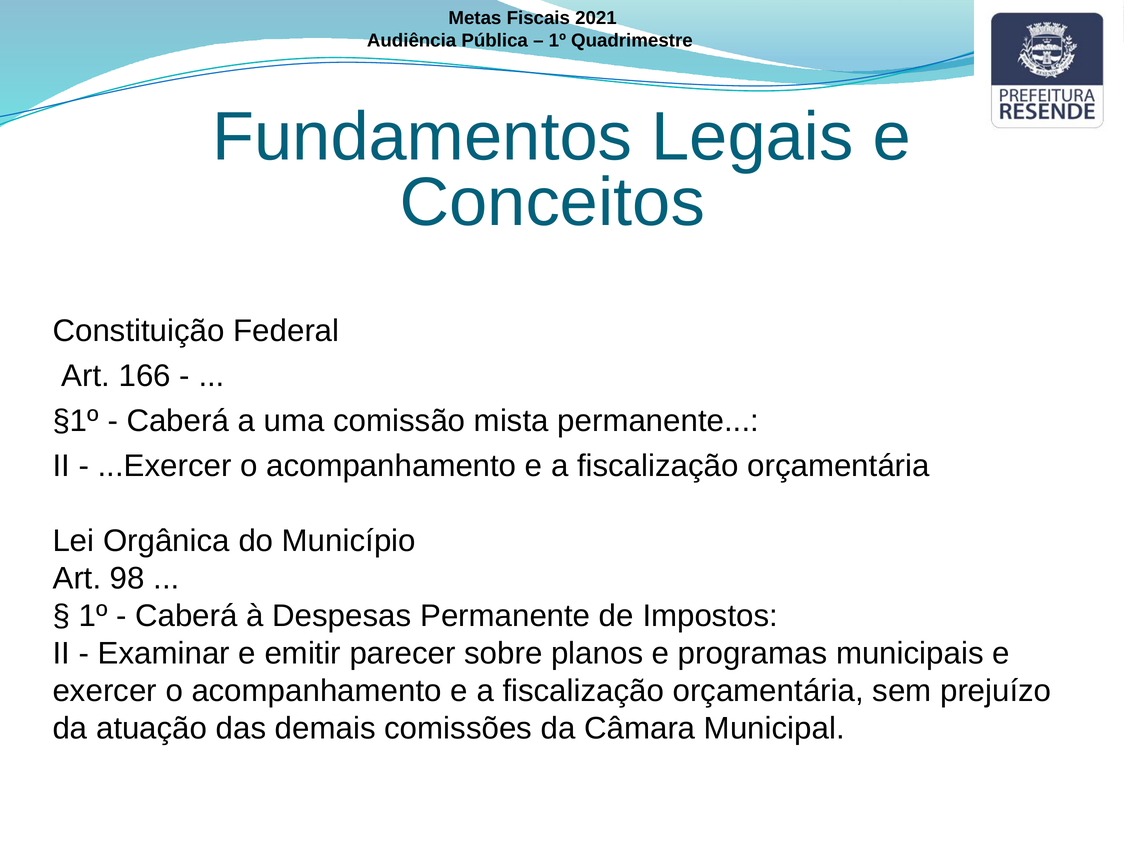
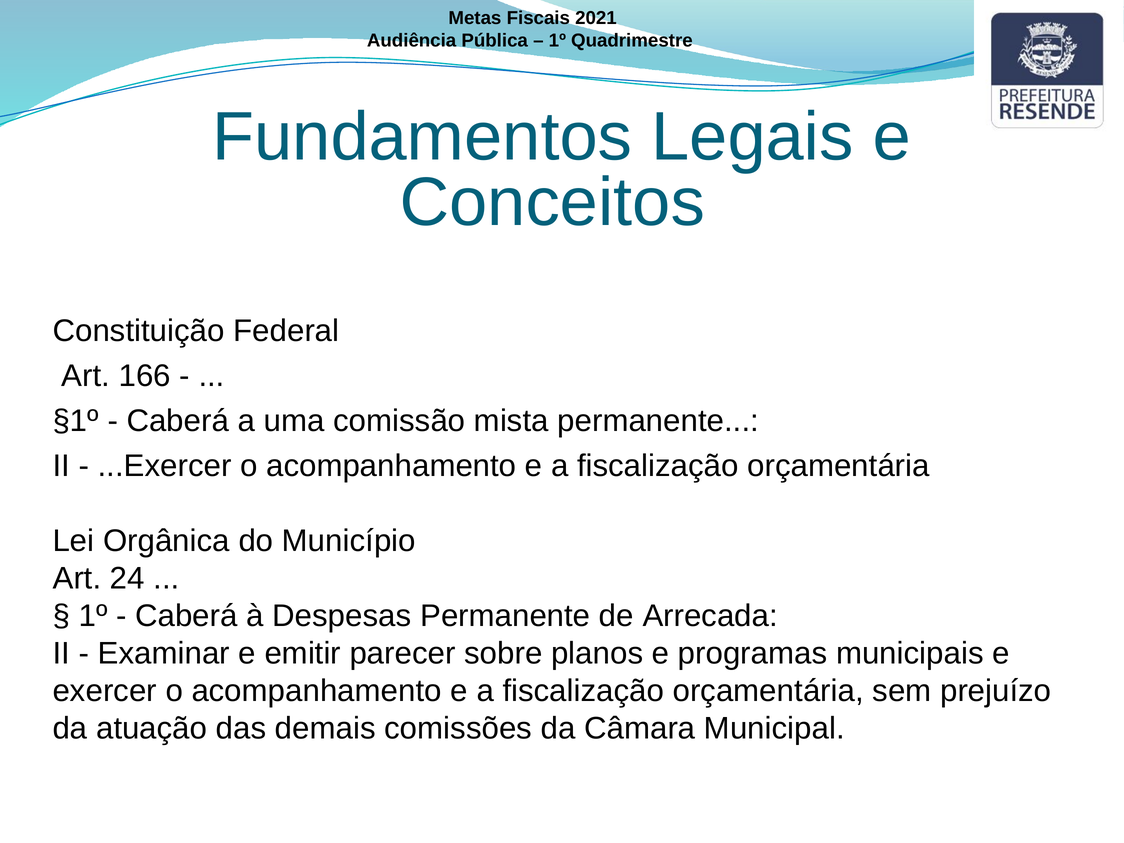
98: 98 -> 24 (127, 578)
Impostos: Impostos -> Arrecada (710, 616)
